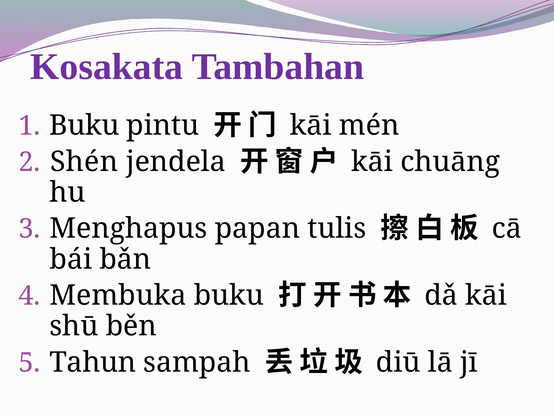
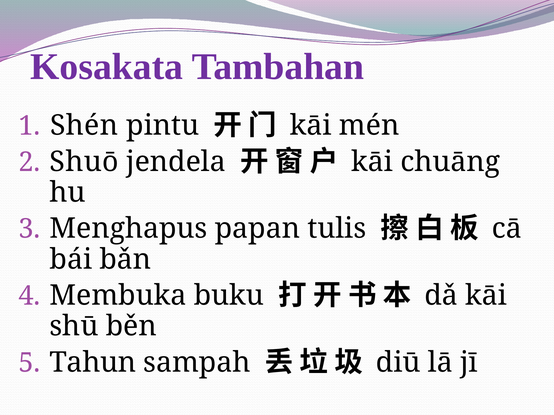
Buku: Buku -> Shén (84, 126)
Shén: Shén -> Shuō (84, 162)
